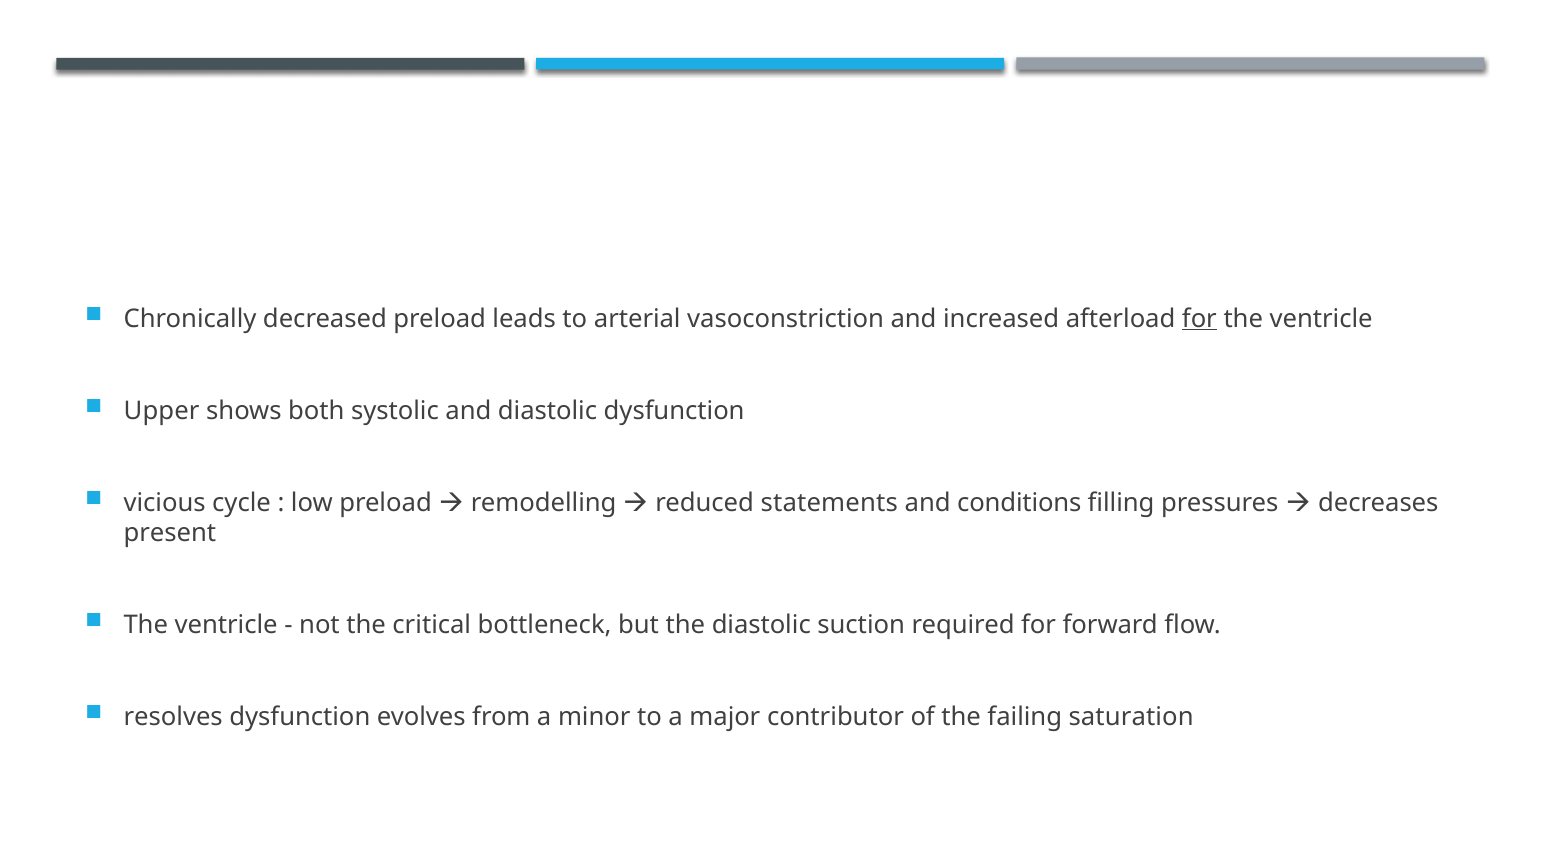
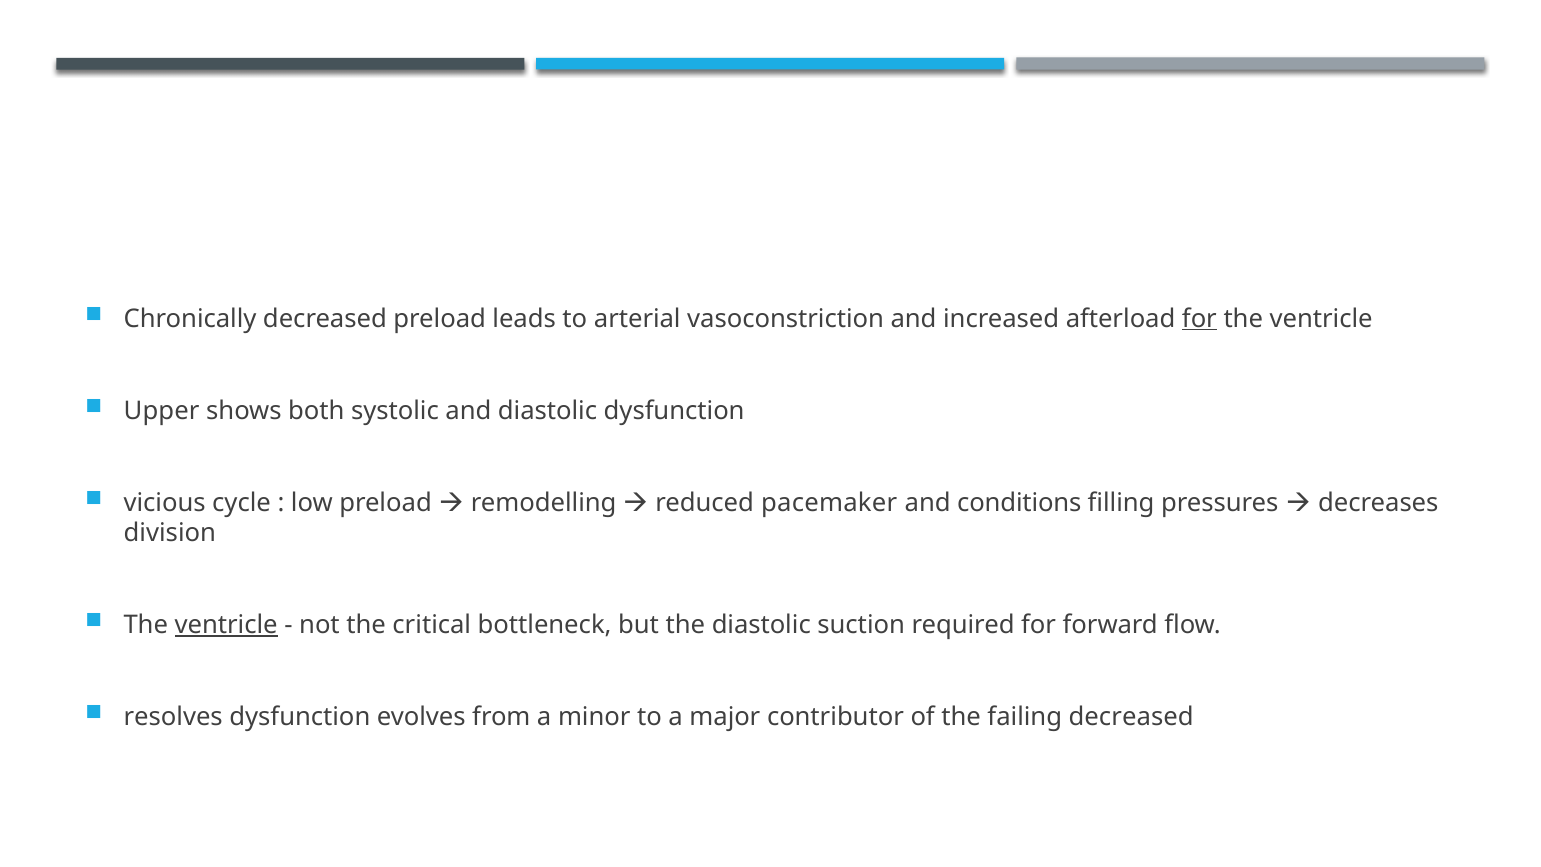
statements: statements -> pacemaker (829, 502)
present: present -> division (170, 533)
ventricle underline: none -> present (226, 625)
failing saturation: saturation -> decreased (1131, 717)
